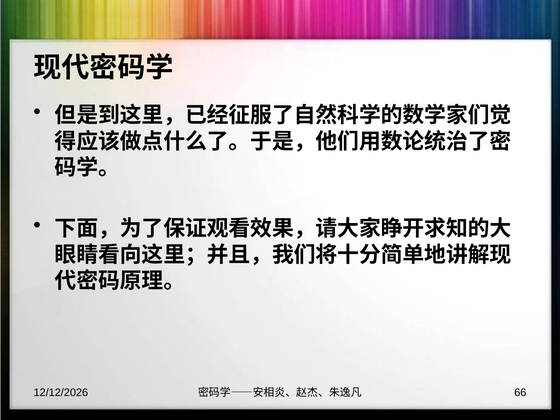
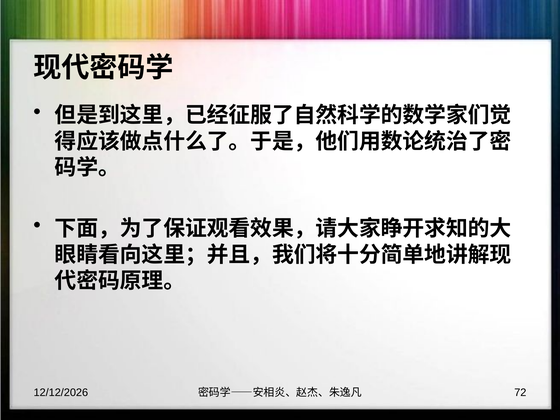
66: 66 -> 72 (520, 393)
